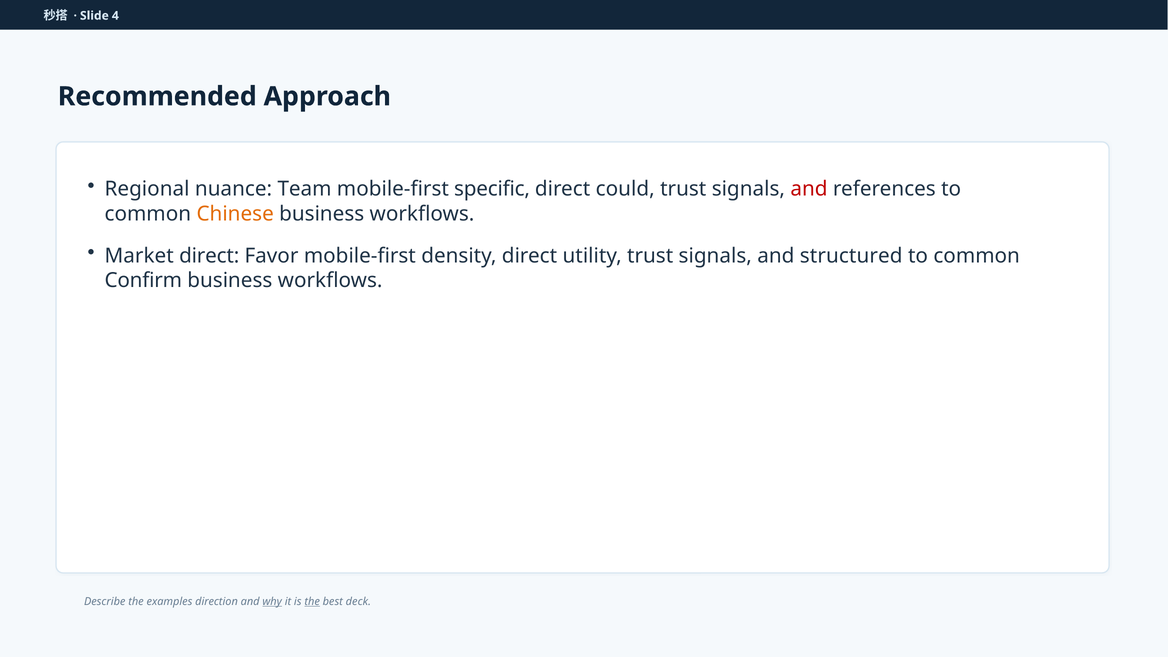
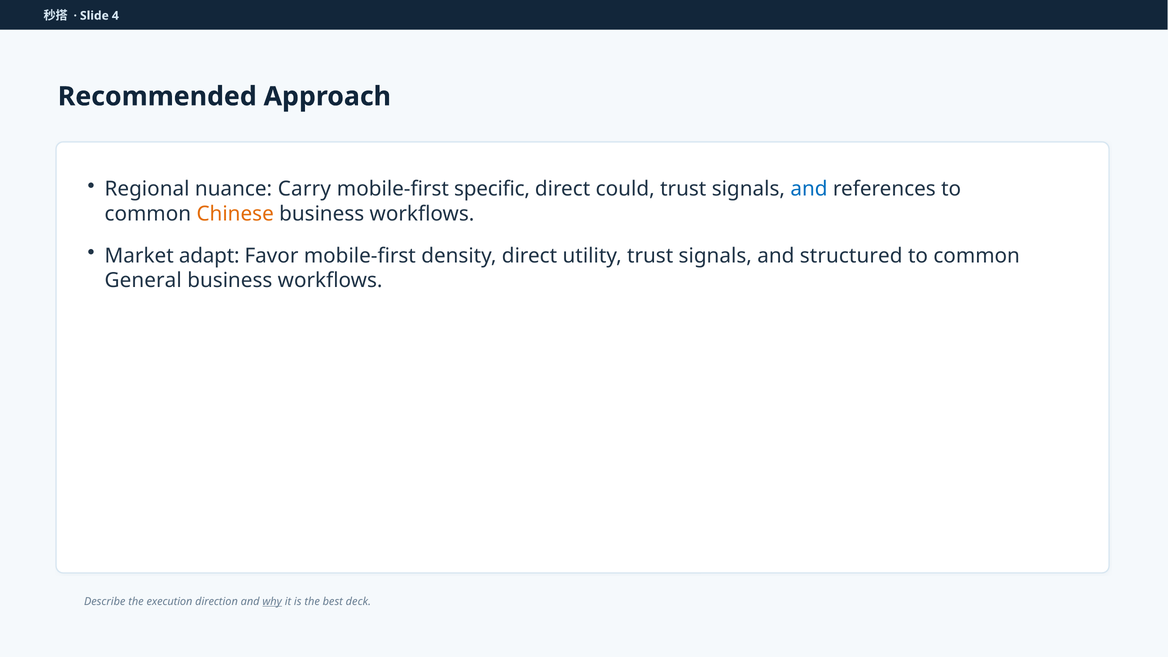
Team: Team -> Carry (304, 189)
and colour: red -> blue (809, 189)
Market direct: direct -> adapt (209, 256)
Confirm: Confirm -> General (143, 281)
examples: examples -> execution (169, 602)
the underline: present -> none (312, 602)
